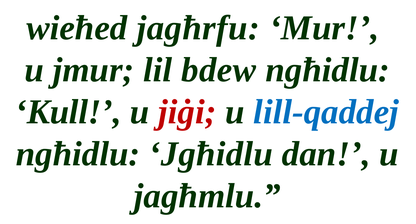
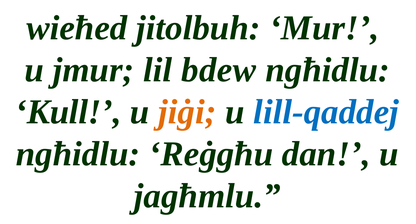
jagħrfu: jagħrfu -> jitolbuh (198, 28)
jiġi colour: red -> orange (187, 112)
Jgħidlu: Jgħidlu -> Reġgħu (211, 154)
